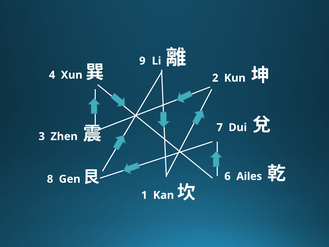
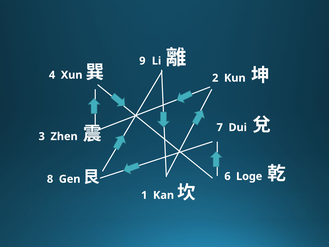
Ailes: Ailes -> Loge (249, 176)
